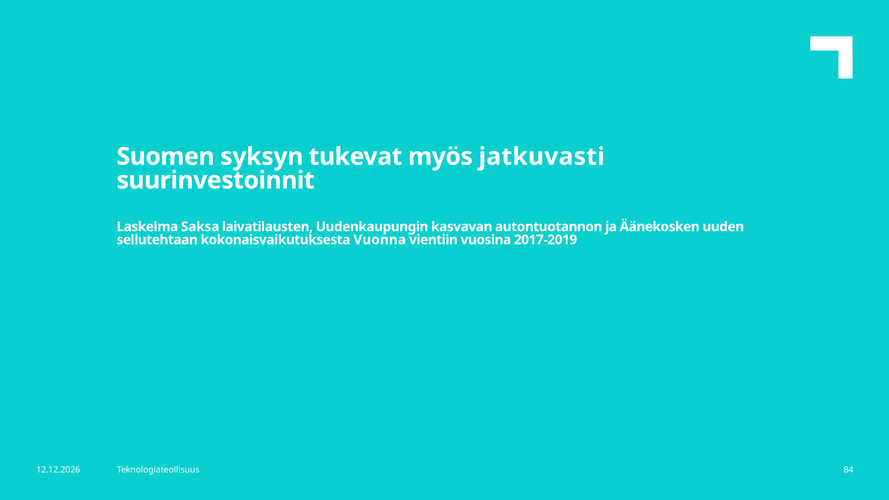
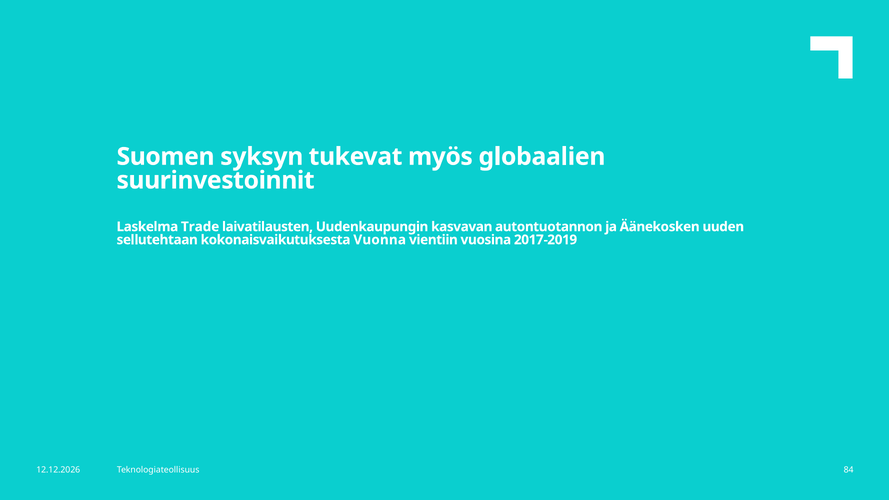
jatkuvasti: jatkuvasti -> globaalien (542, 157)
Saksa: Saksa -> Trade (200, 227)
